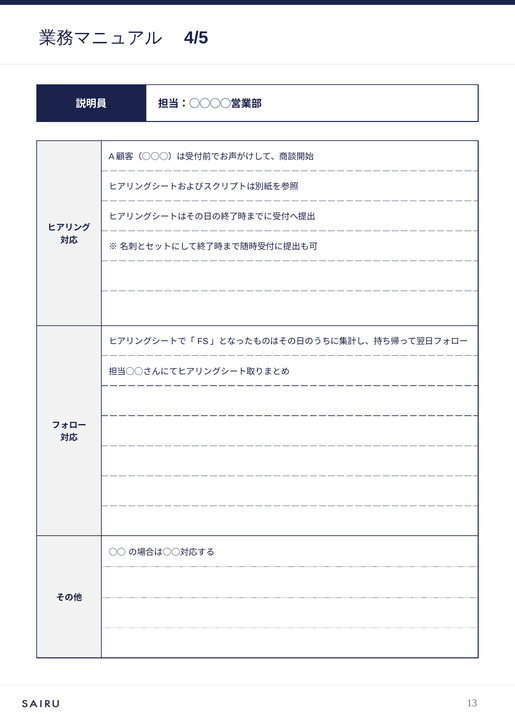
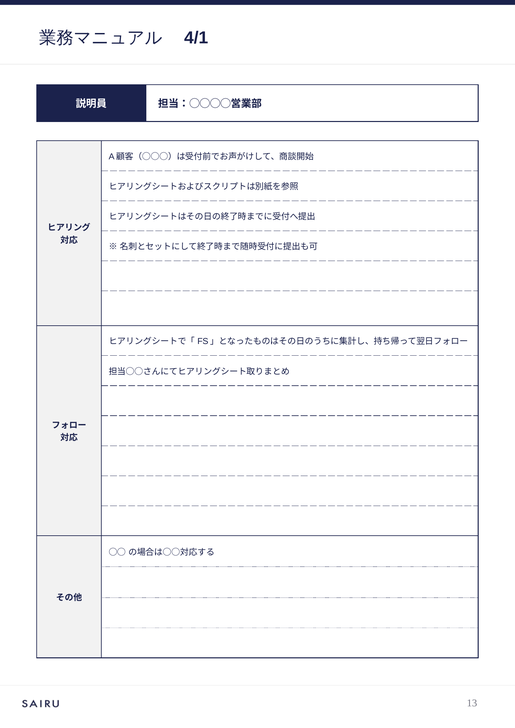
4/5: 4/5 -> 4/1 (196, 38)
